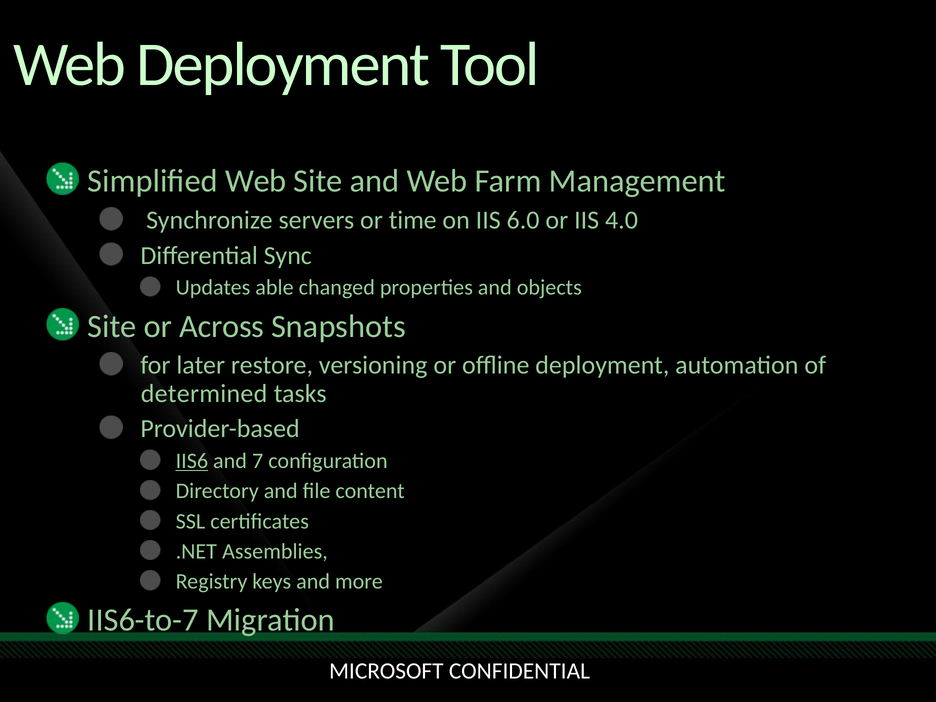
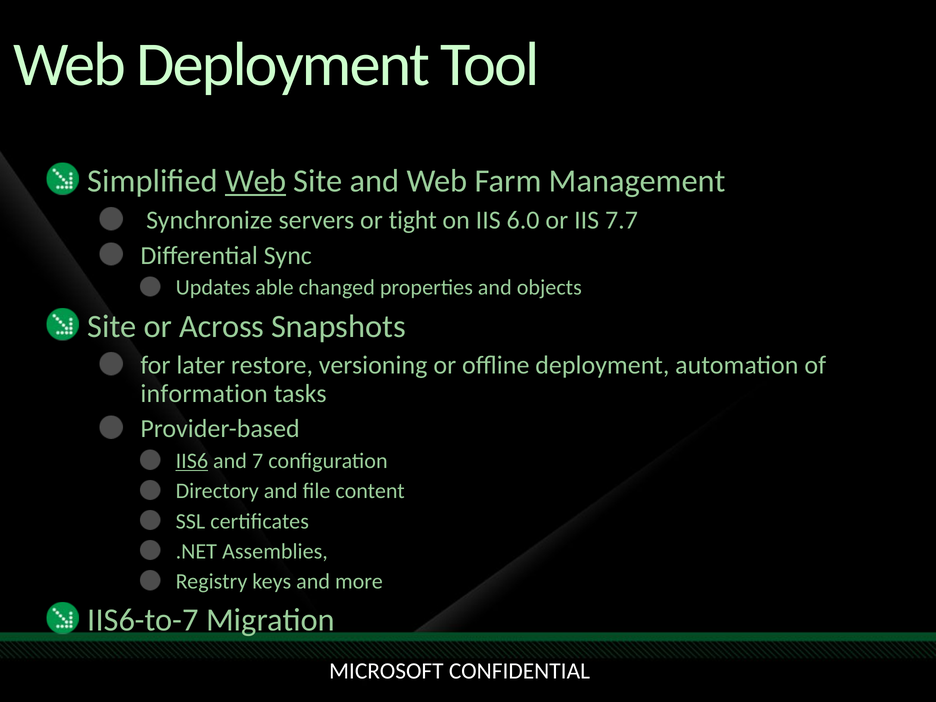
Web underline: none -> present (256, 181)
time: time -> tight (413, 220)
4.0: 4.0 -> 7.7 (621, 220)
determined: determined -> information (204, 393)
